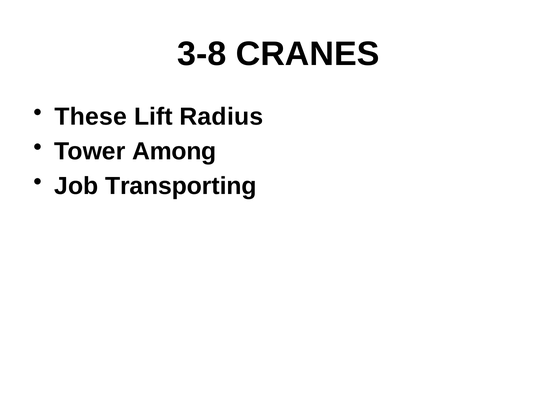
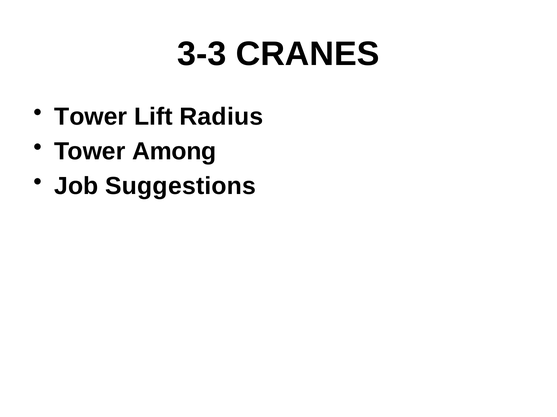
3-8: 3-8 -> 3-3 (202, 54)
These: These -> Tower (91, 117)
Transporting: Transporting -> Suggestions (181, 186)
